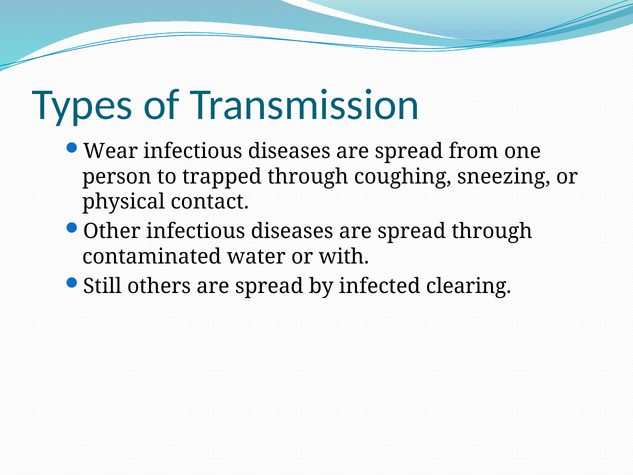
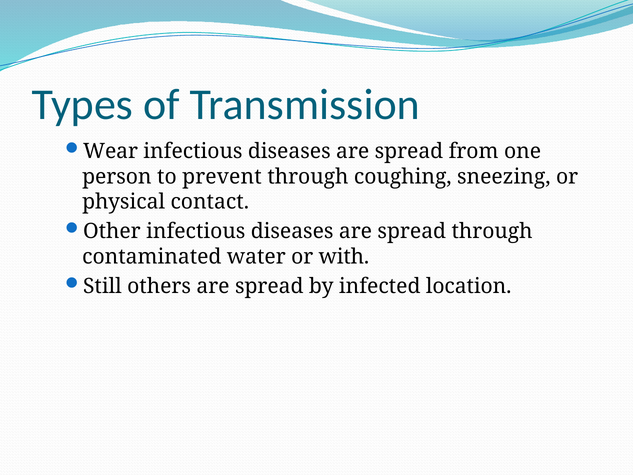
trapped: trapped -> prevent (222, 177)
clearing: clearing -> location (469, 286)
